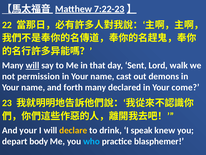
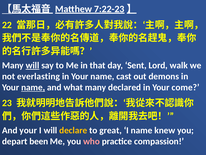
permission: permission -> everlasting (38, 76)
name underline: none -> present (33, 87)
forth: forth -> what (73, 87)
drink: drink -> great (111, 130)
I speak: speak -> name (142, 130)
body: body -> been (39, 141)
who colour: light blue -> pink (91, 141)
blasphemer: blasphemer -> compassion (159, 141)
